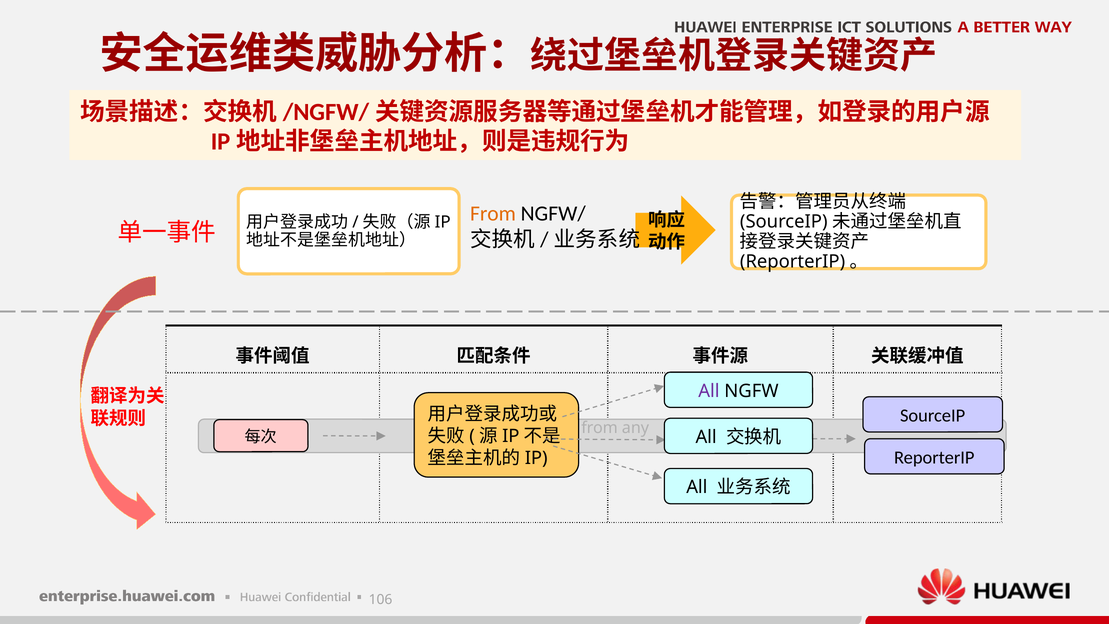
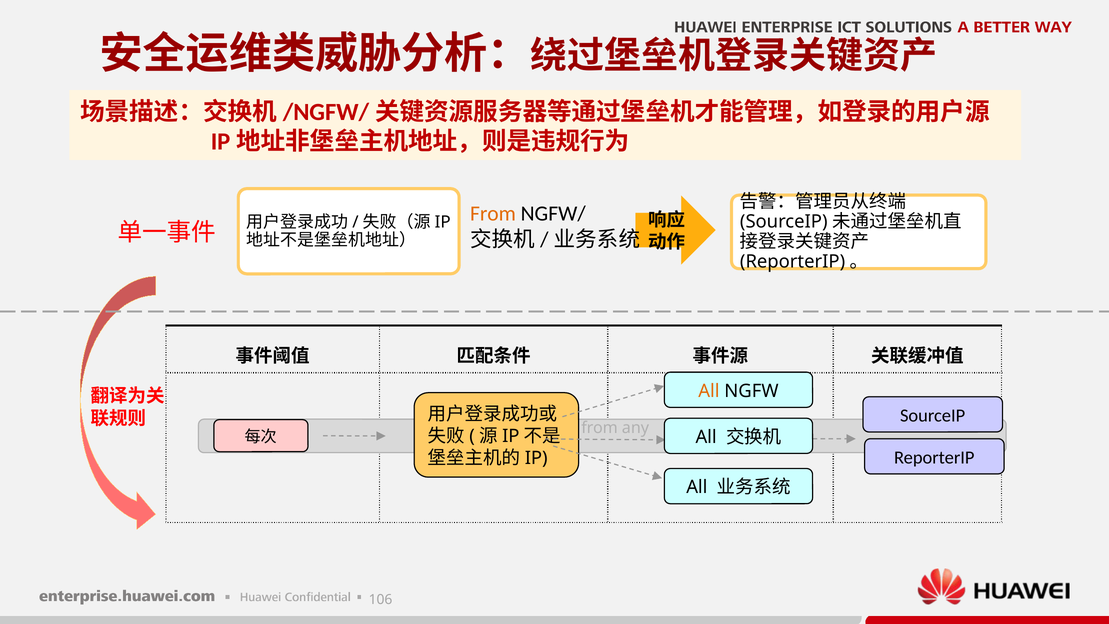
All colour: purple -> orange (709, 391)
